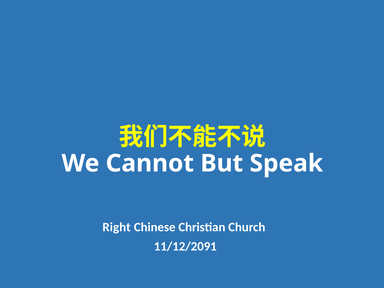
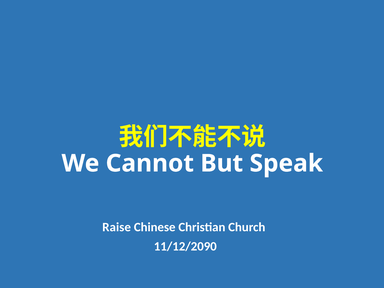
Right: Right -> Raise (117, 227)
11/12/2091: 11/12/2091 -> 11/12/2090 (185, 246)
